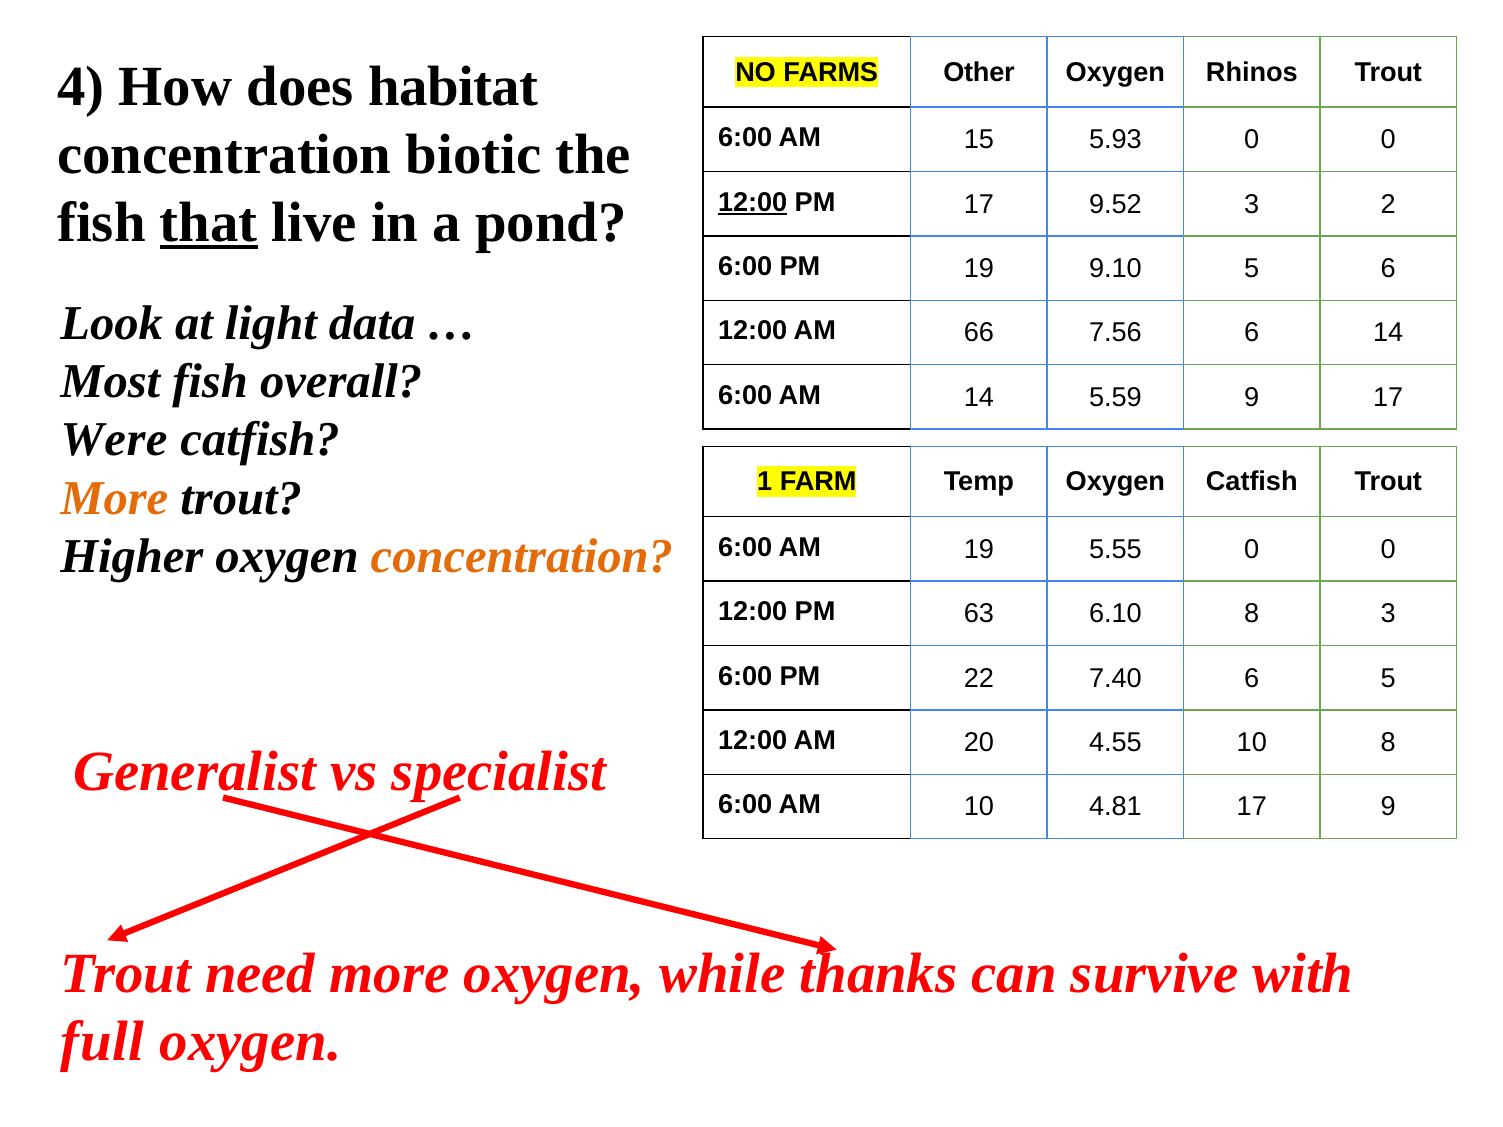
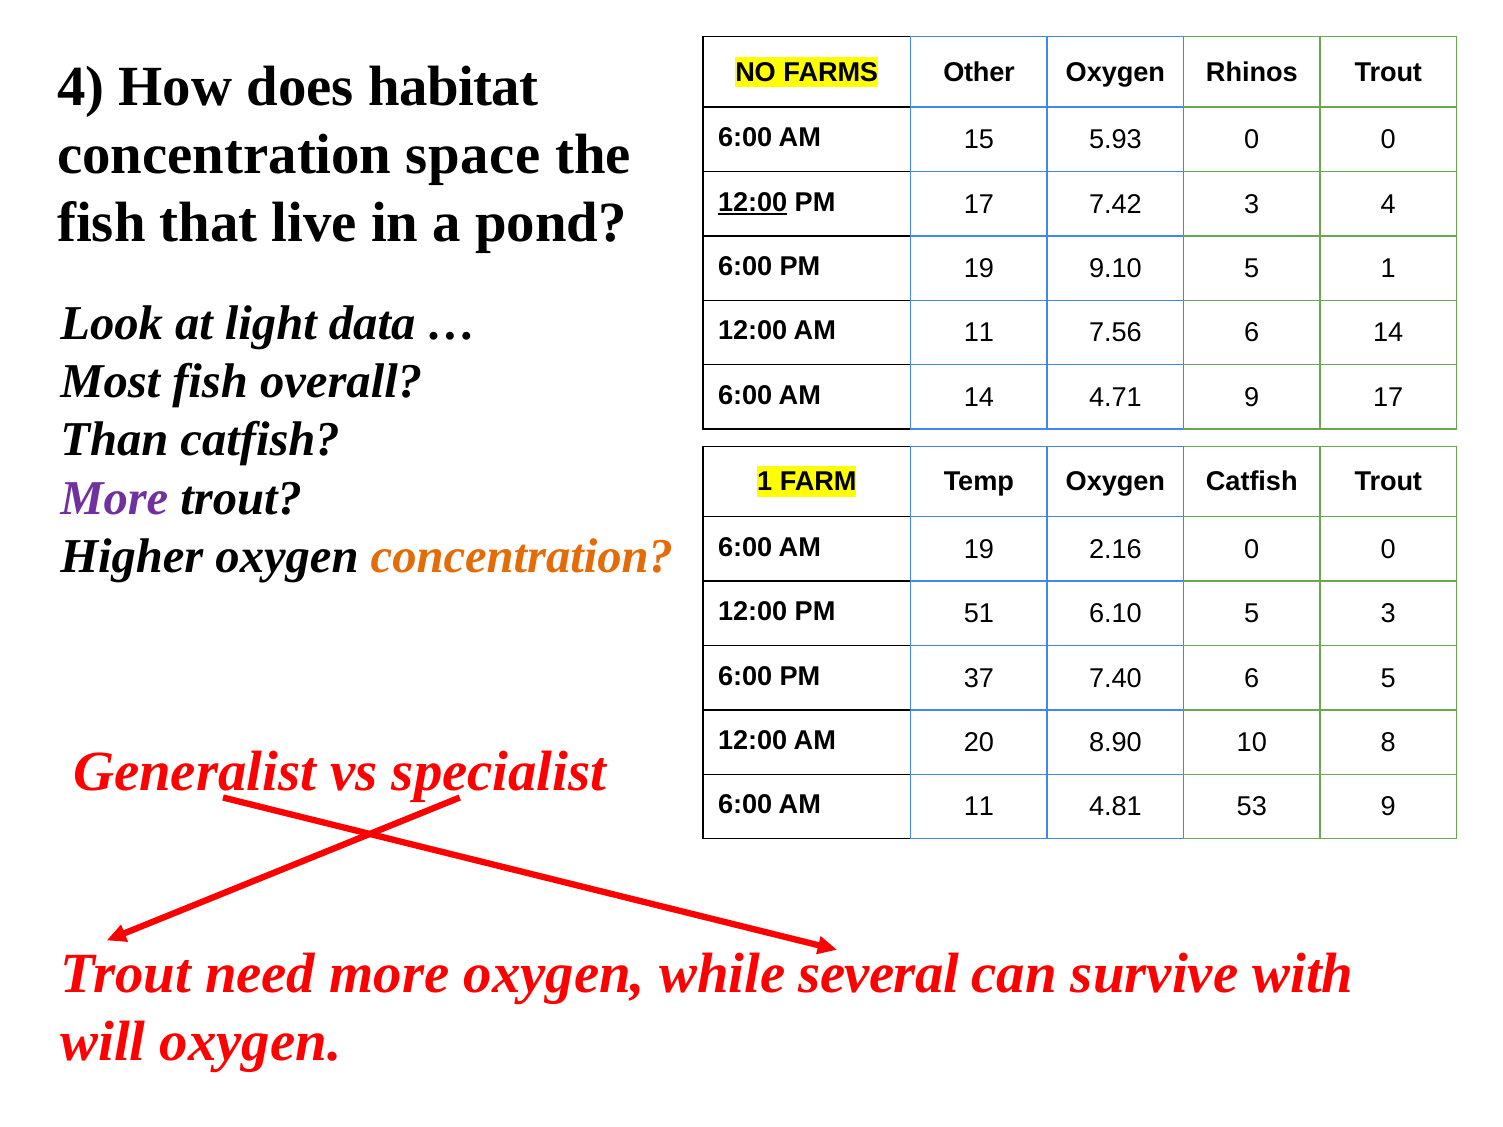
biotic: biotic -> space (473, 154)
9.52: 9.52 -> 7.42 (1115, 204)
3 2: 2 -> 4 (1388, 204)
that underline: present -> none (209, 223)
5 6: 6 -> 1 (1388, 269)
12:00 AM 66: 66 -> 11 (979, 333)
5.59: 5.59 -> 4.71 (1115, 397)
Were: Were -> Than (114, 440)
More colour: orange -> purple (114, 498)
5.55: 5.55 -> 2.16 (1115, 550)
63: 63 -> 51 (979, 614)
6.10 8: 8 -> 5 (1252, 614)
22: 22 -> 37 (979, 678)
4.55: 4.55 -> 8.90 (1115, 743)
10: 10 -> 11 (979, 807)
4.81 17: 17 -> 53 (1252, 807)
thanks: thanks -> several (879, 974)
full: full -> will (103, 1042)
